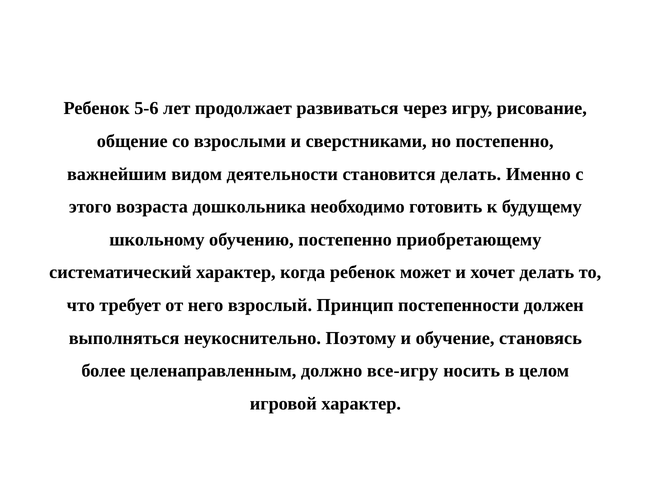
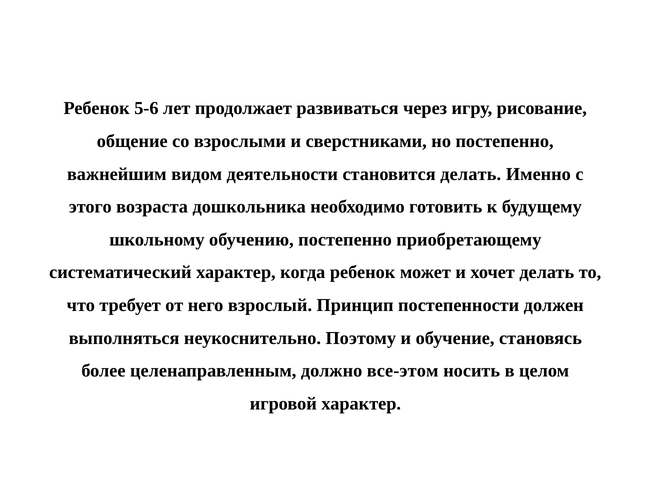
все-игру: все-игру -> все-этом (403, 371)
